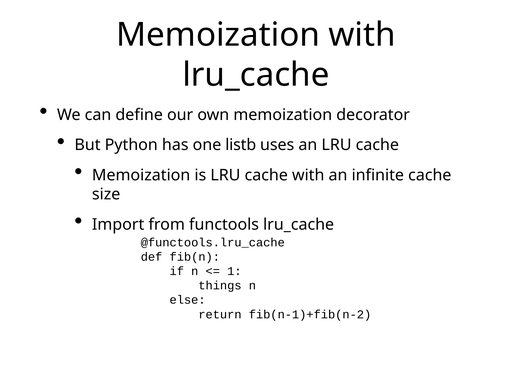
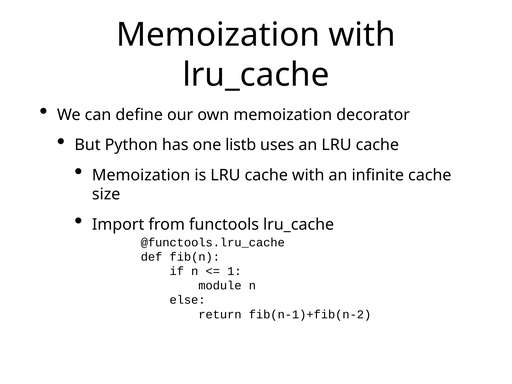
things: things -> module (220, 286)
